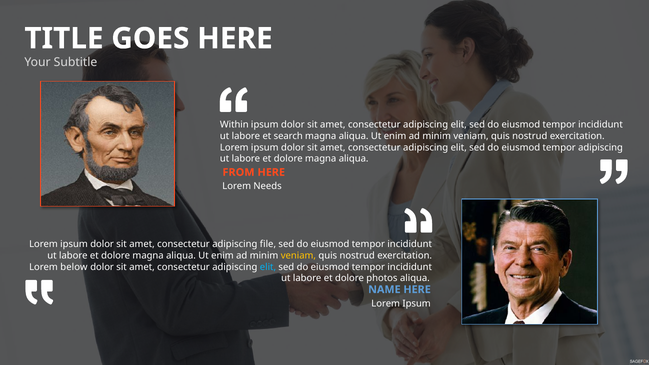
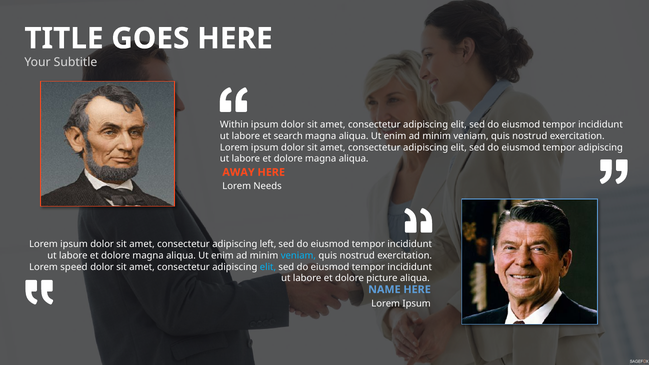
FROM: FROM -> AWAY (239, 172)
file: file -> left (268, 244)
veniam colour: yellow -> light blue (298, 256)
below: below -> speed (74, 267)
photos: photos -> picture (382, 278)
